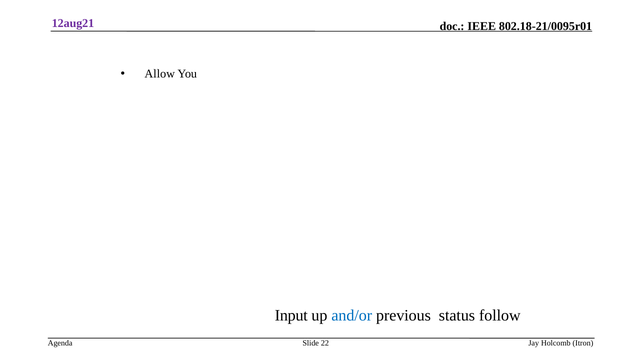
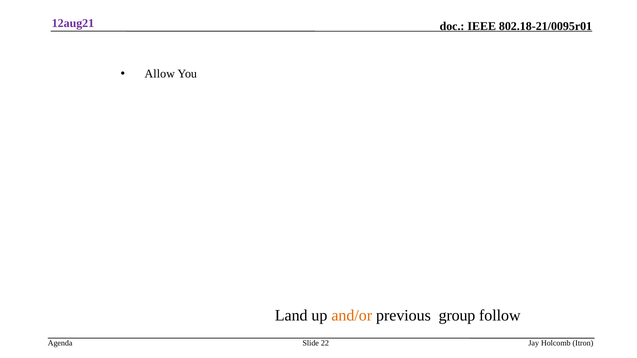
Input: Input -> Land (291, 316)
and/or colour: blue -> orange (352, 316)
status: status -> group (457, 316)
